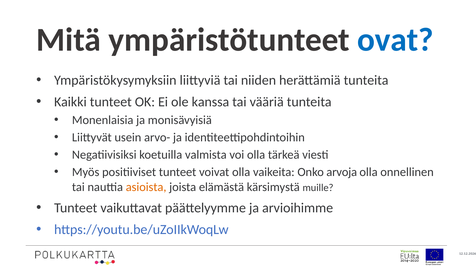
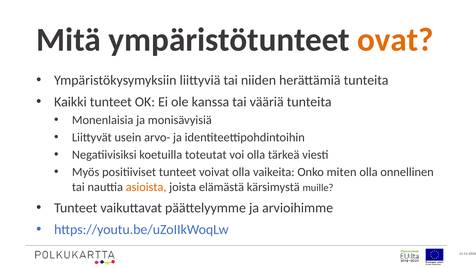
ovat colour: blue -> orange (395, 40)
valmista: valmista -> toteutat (206, 155)
arvoja: arvoja -> miten (342, 172)
